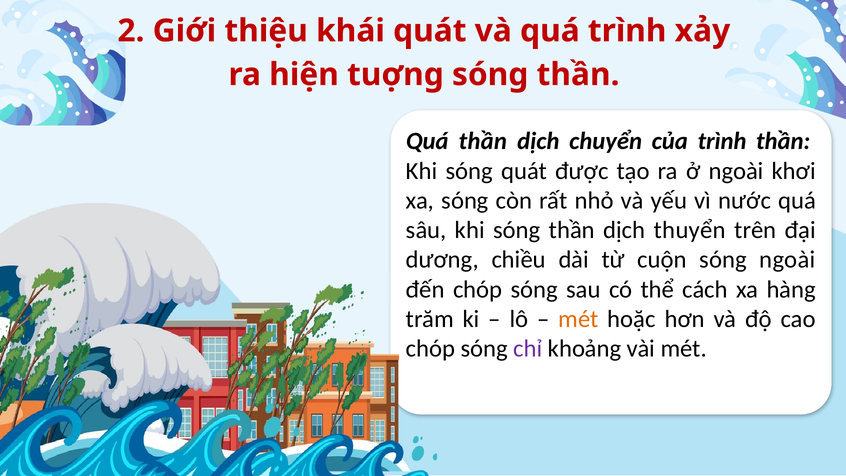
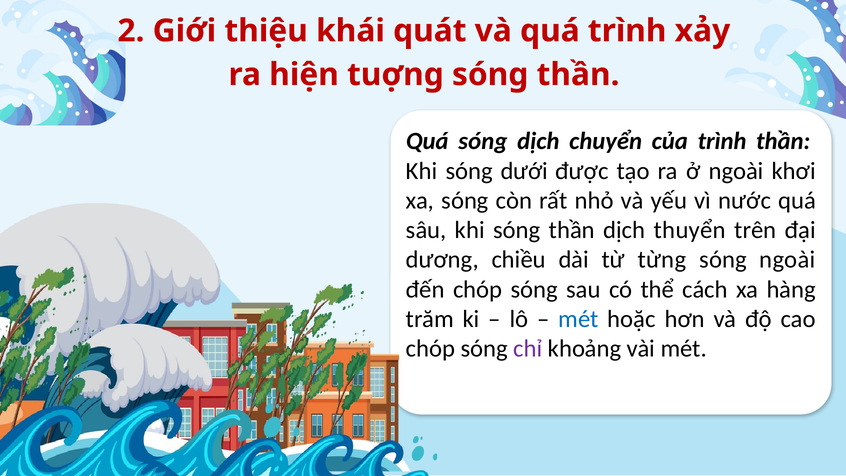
Quá thần: thần -> sóng (483, 141)
sóng quát: quát -> dưới (524, 171)
cuộn: cuộn -> từng (662, 260)
mét colour: orange -> blue (579, 319)
